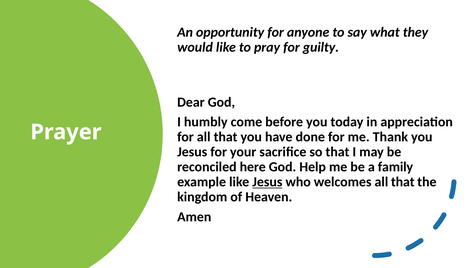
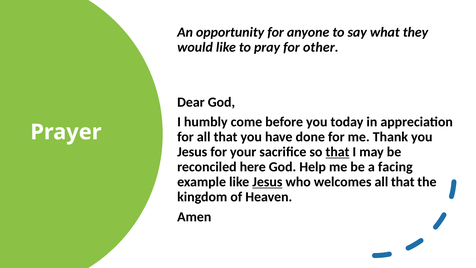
guilty: guilty -> other (321, 47)
that underline: none -> present (337, 152)
family: family -> facing (395, 167)
